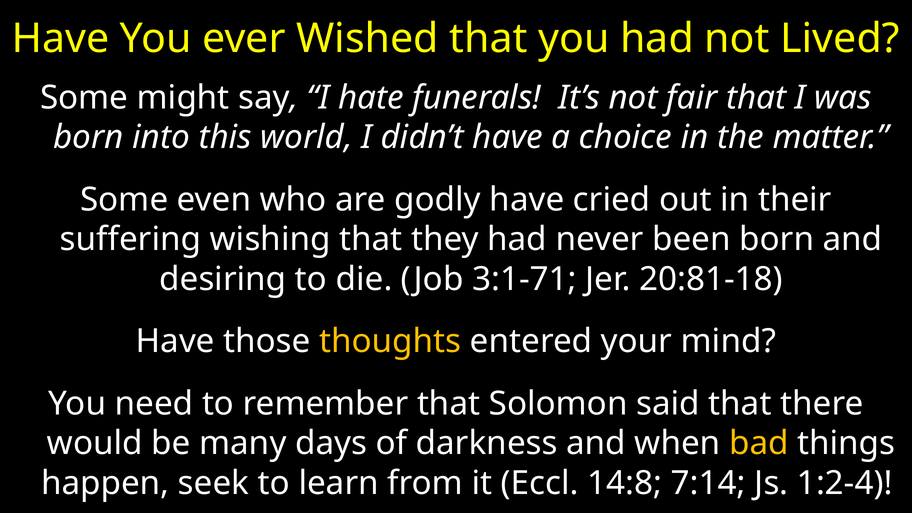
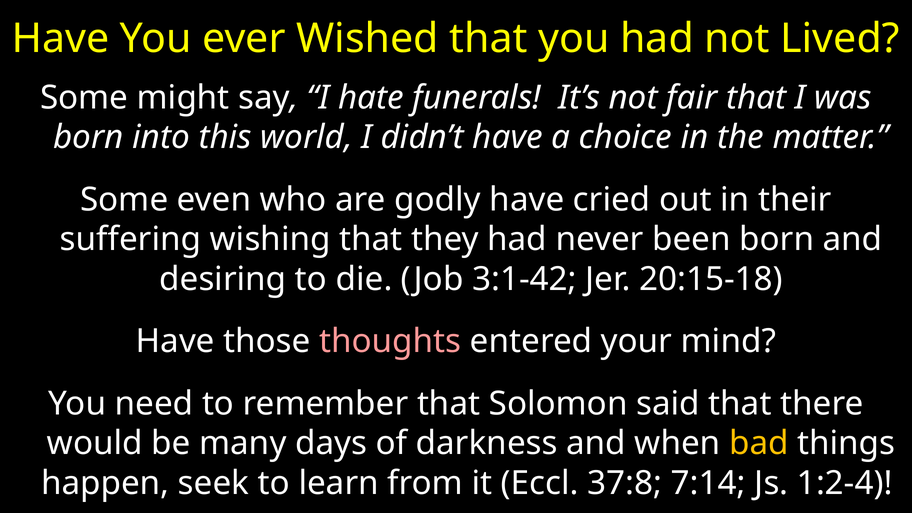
3:1-71: 3:1-71 -> 3:1-42 (524, 279)
20:81-18: 20:81-18 -> 20:15-18 (711, 279)
thoughts colour: yellow -> pink (390, 341)
14:8: 14:8 -> 37:8 (625, 483)
